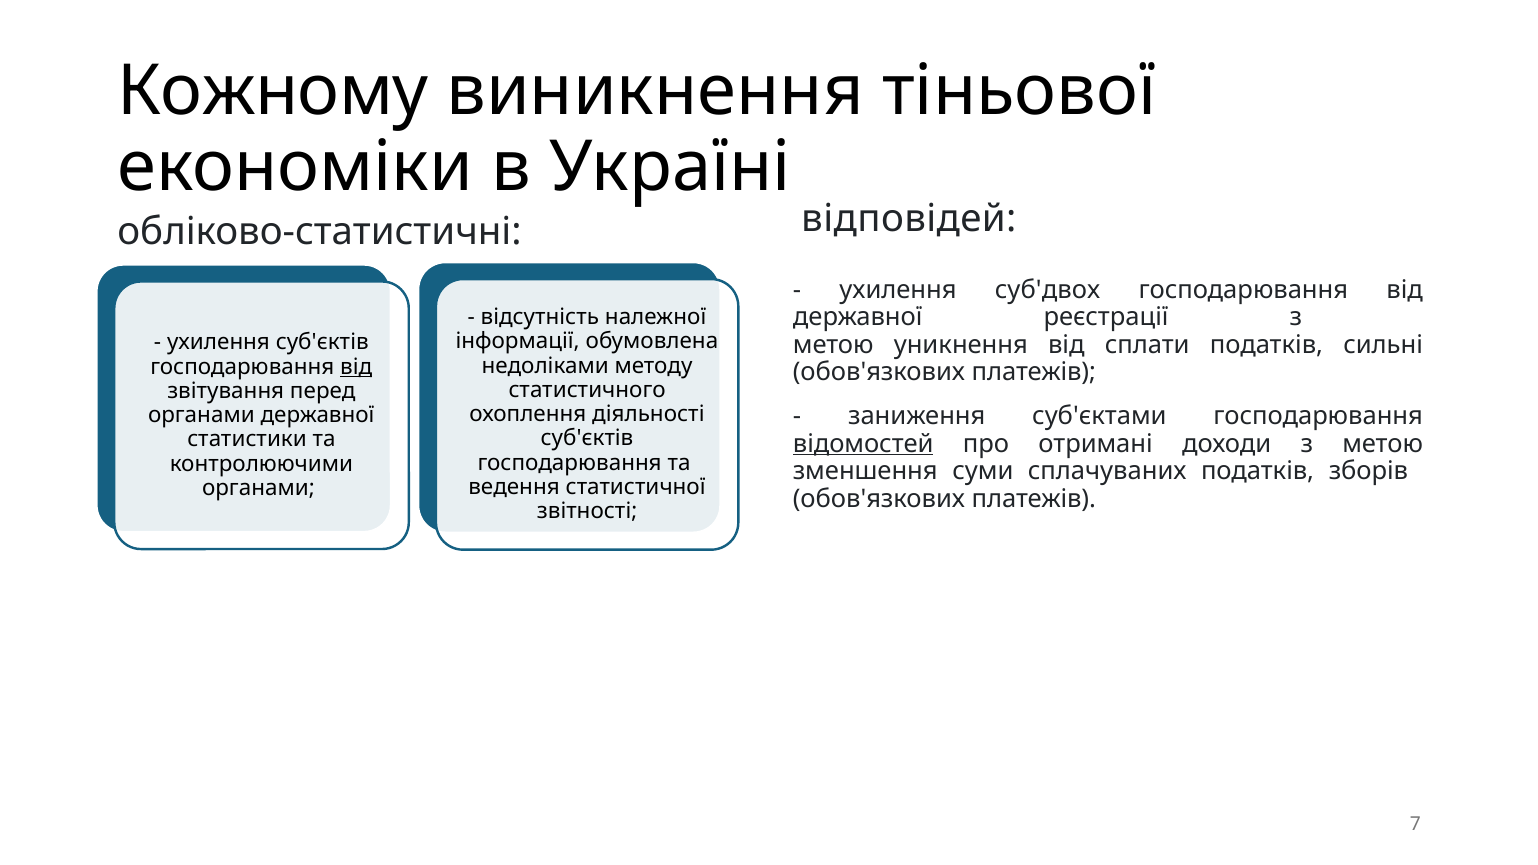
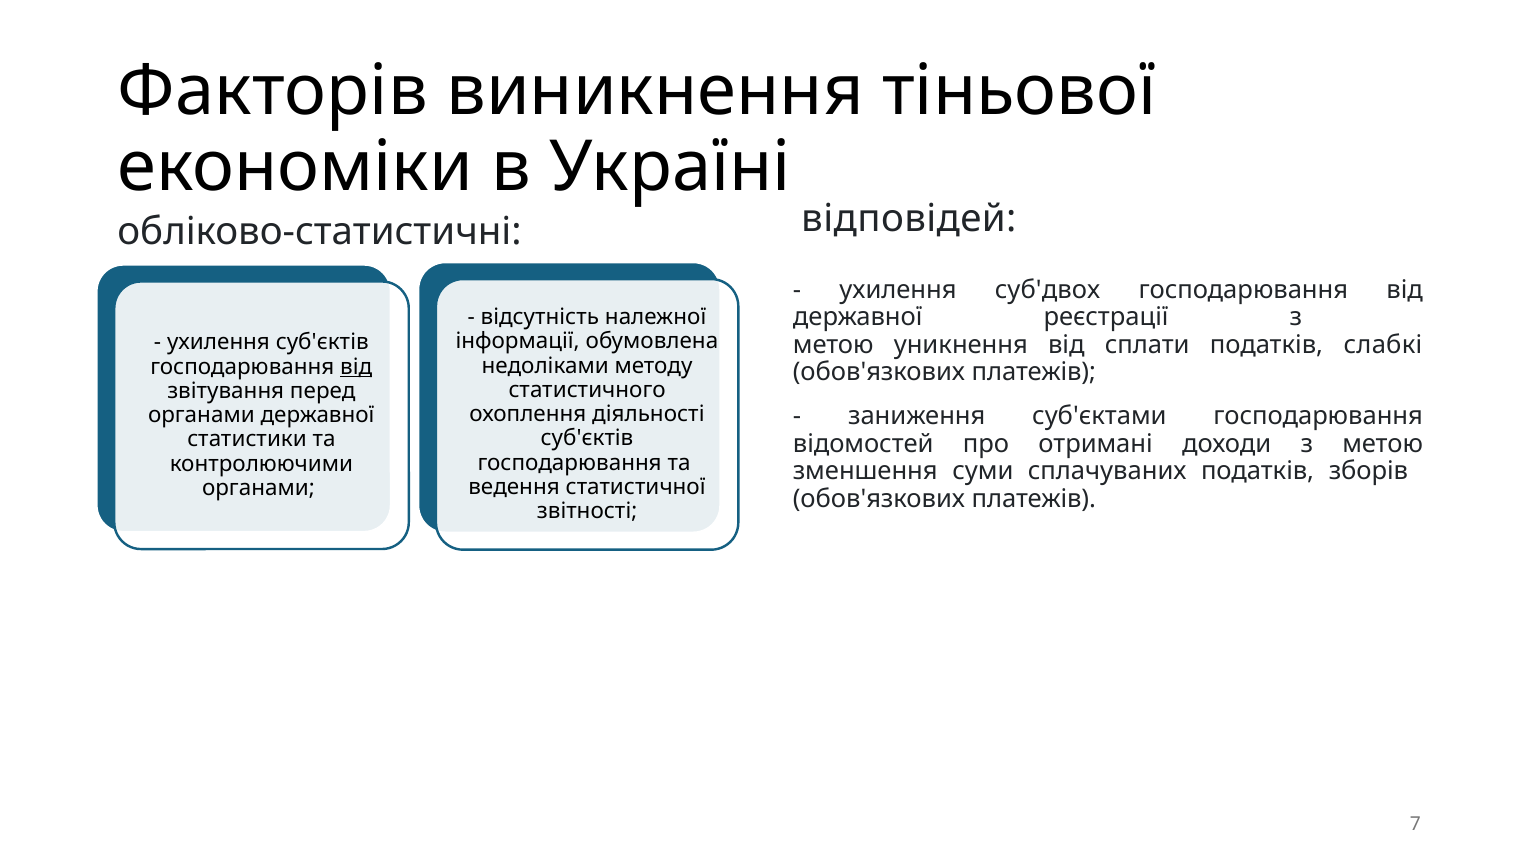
Кожному: Кожному -> Факторів (273, 91)
сильні: сильні -> слабкі (1383, 345)
відомостей underline: present -> none (863, 444)
